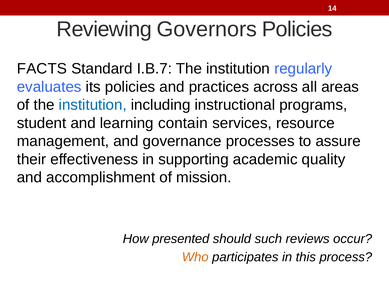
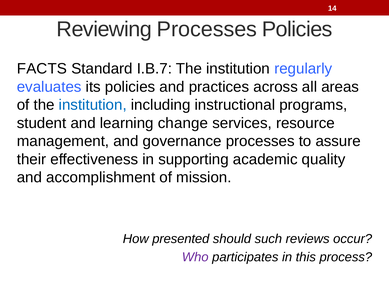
Reviewing Governors: Governors -> Processes (207, 29)
contain: contain -> change (183, 123)
Who colour: orange -> purple (195, 258)
